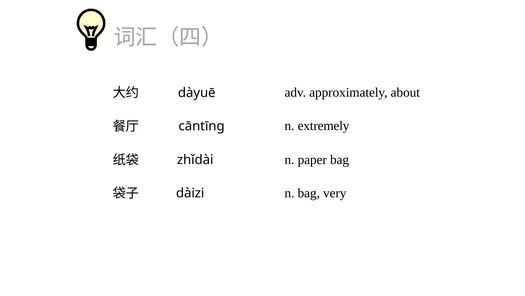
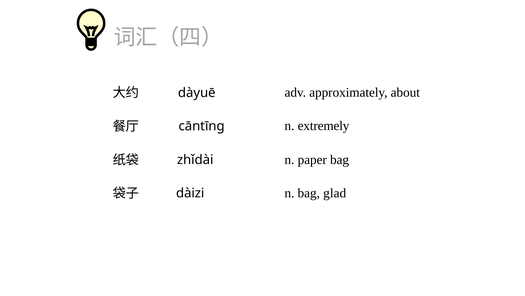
very: very -> glad (335, 193)
